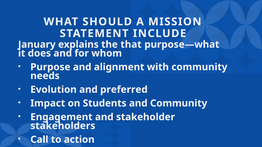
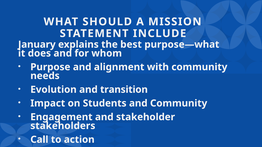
that: that -> best (131, 45)
preferred: preferred -> transition (124, 90)
